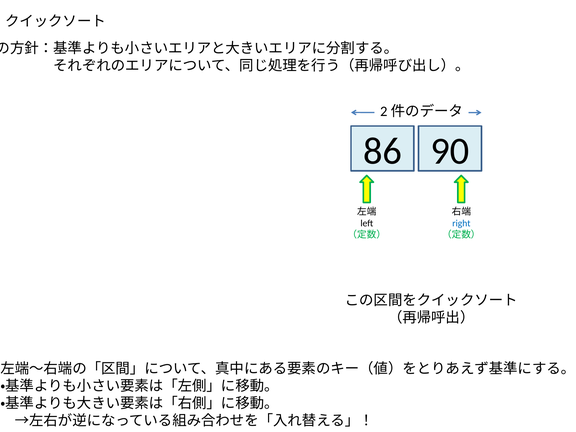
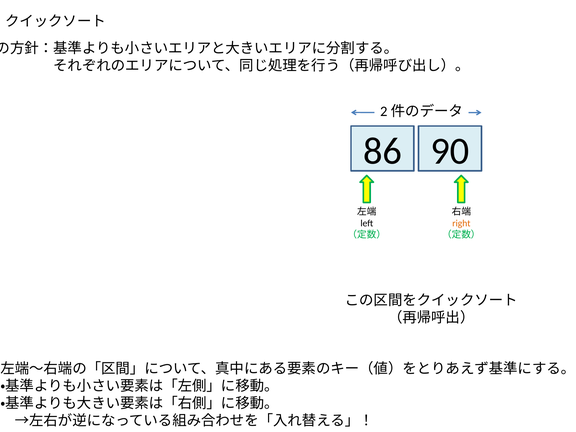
right colour: blue -> orange (461, 223)
